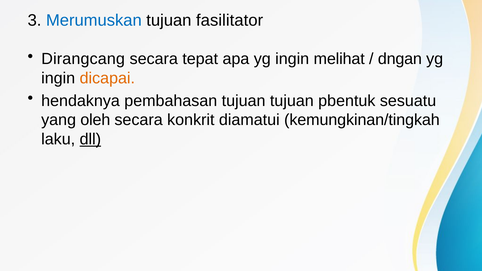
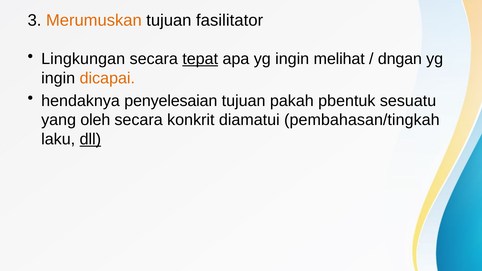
Merumuskan colour: blue -> orange (94, 20)
Dirangcang: Dirangcang -> Lingkungan (83, 59)
tepat underline: none -> present (200, 59)
pembahasan: pembahasan -> penyelesaian (171, 101)
tujuan tujuan: tujuan -> pakah (292, 101)
kemungkinan/tingkah: kemungkinan/tingkah -> pembahasan/tingkah (362, 120)
